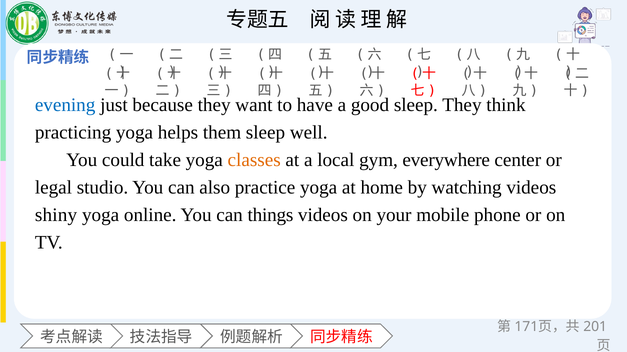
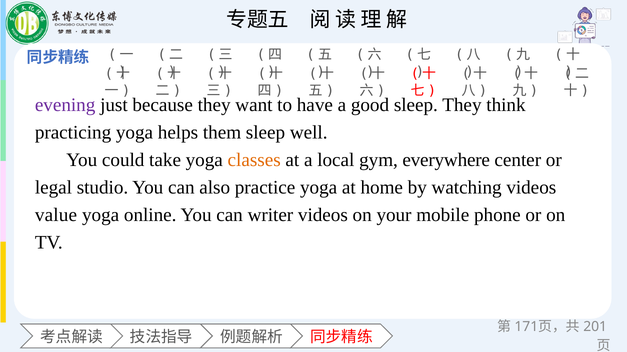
evening colour: blue -> purple (65, 105)
shiny: shiny -> value (56, 216)
things: things -> writer (270, 216)
